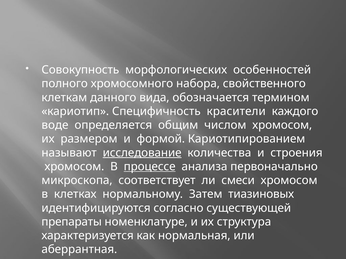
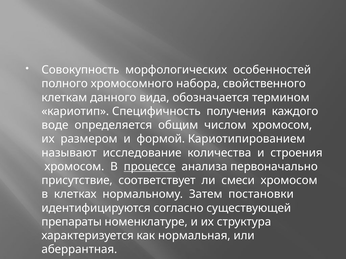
красители: красители -> получения (236, 112)
исследование underline: present -> none (142, 153)
микроскопа: микроскопа -> присутствие (77, 181)
тиазиновых: тиазиновых -> постановки (261, 195)
